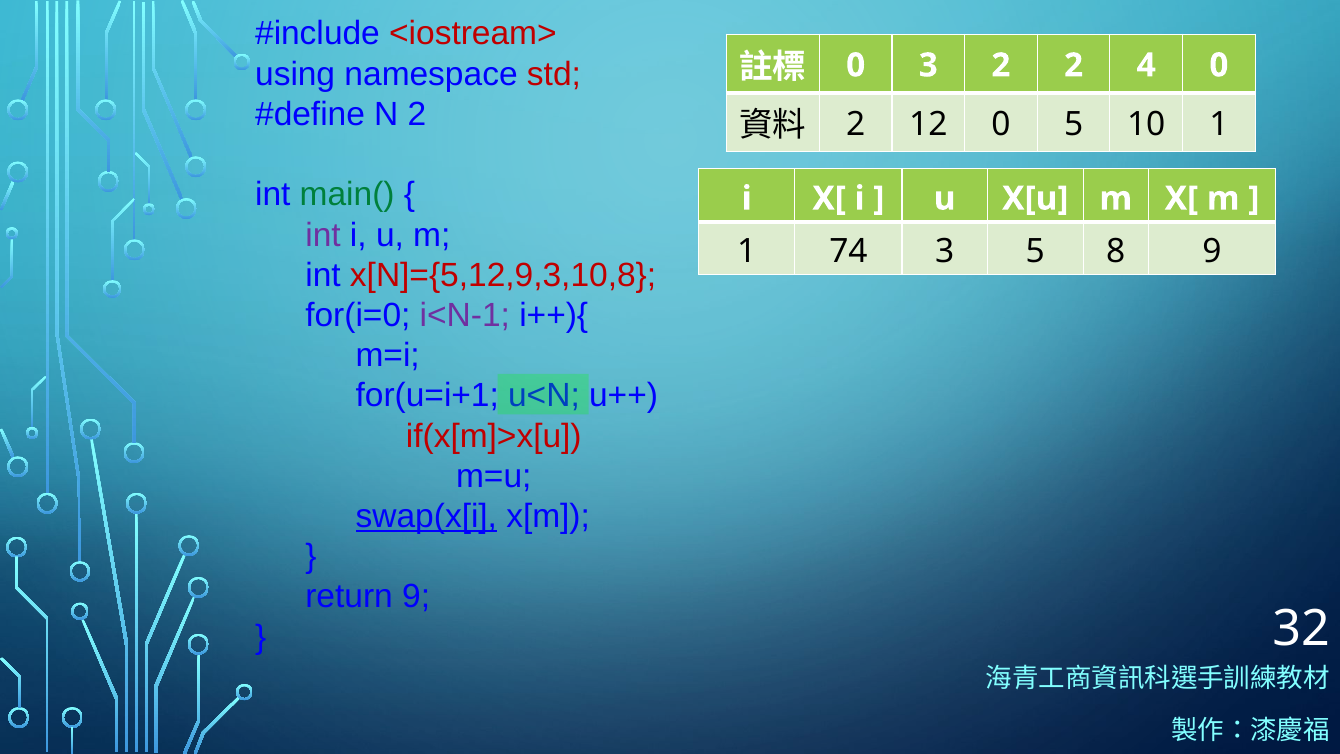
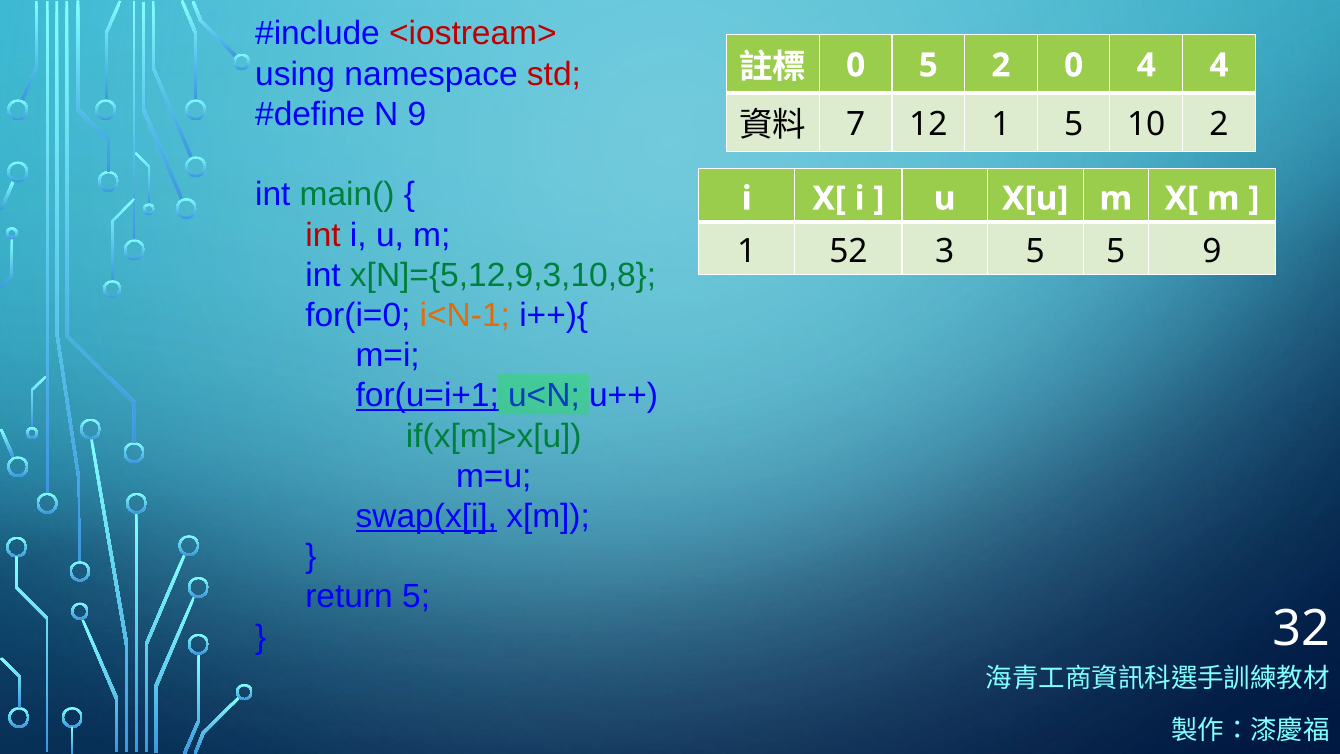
0 3: 3 -> 5 (928, 65)
2 2: 2 -> 0 (1074, 65)
4 0: 0 -> 4 (1219, 65)
N 2: 2 -> 9 (417, 114)
2: 2 -> 7 (856, 124)
12 0: 0 -> 1 (1001, 124)
10 1: 1 -> 2 (1219, 124)
int colour: purple -> red (323, 235)
74: 74 -> 52 (848, 251)
5 8: 8 -> 5 (1116, 251)
x[N]={5,12,9,3,10,8 colour: red -> green (503, 275)
i<N-1 colour: purple -> orange (465, 315)
for(u=i+1 underline: none -> present (427, 396)
if(x[m]>x[u colour: red -> green (494, 436)
return 9: 9 -> 5 (416, 597)
